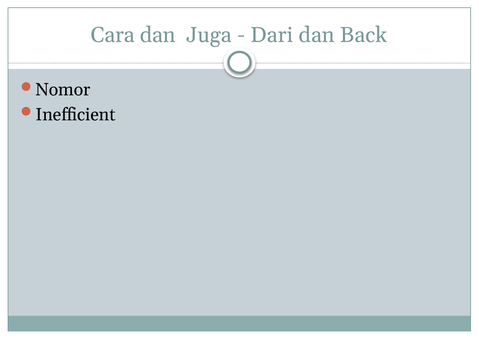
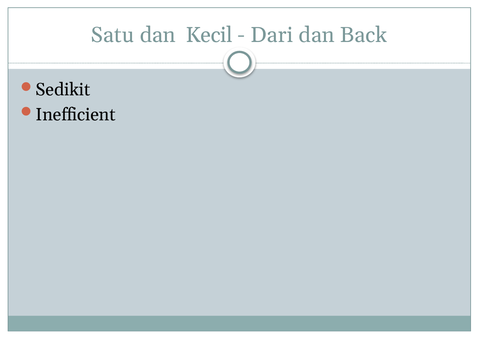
Cara: Cara -> Satu (113, 35)
Juga: Juga -> Kecil (209, 35)
Nomor: Nomor -> Sedikit (63, 90)
